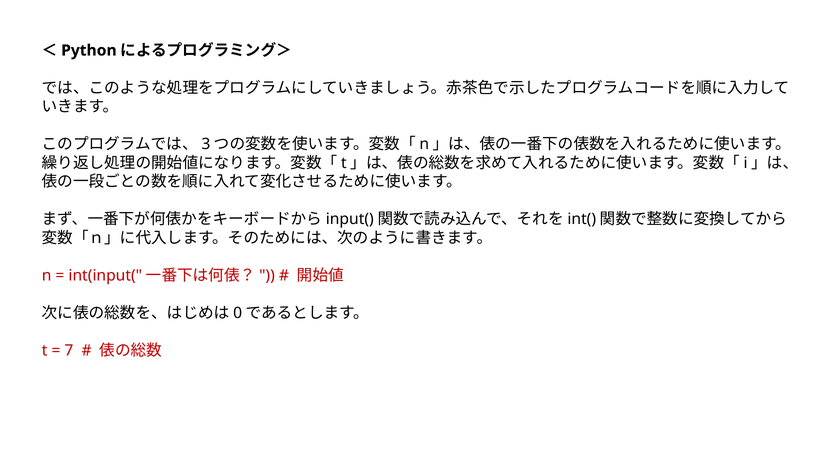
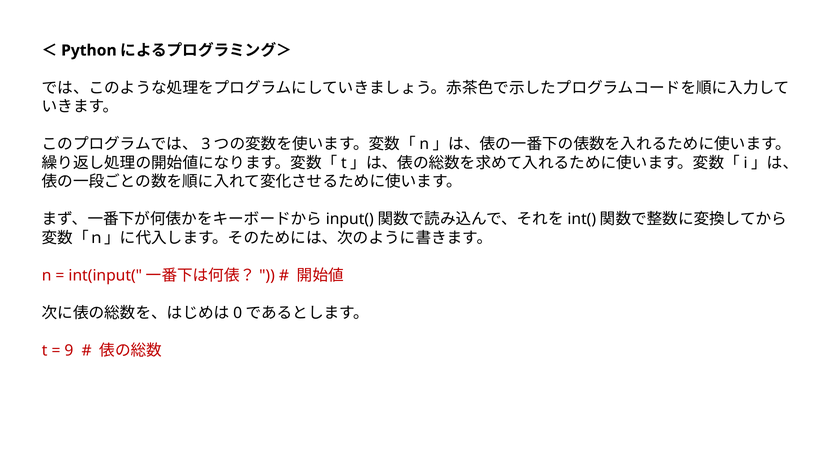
7: 7 -> 9 (69, 351)
